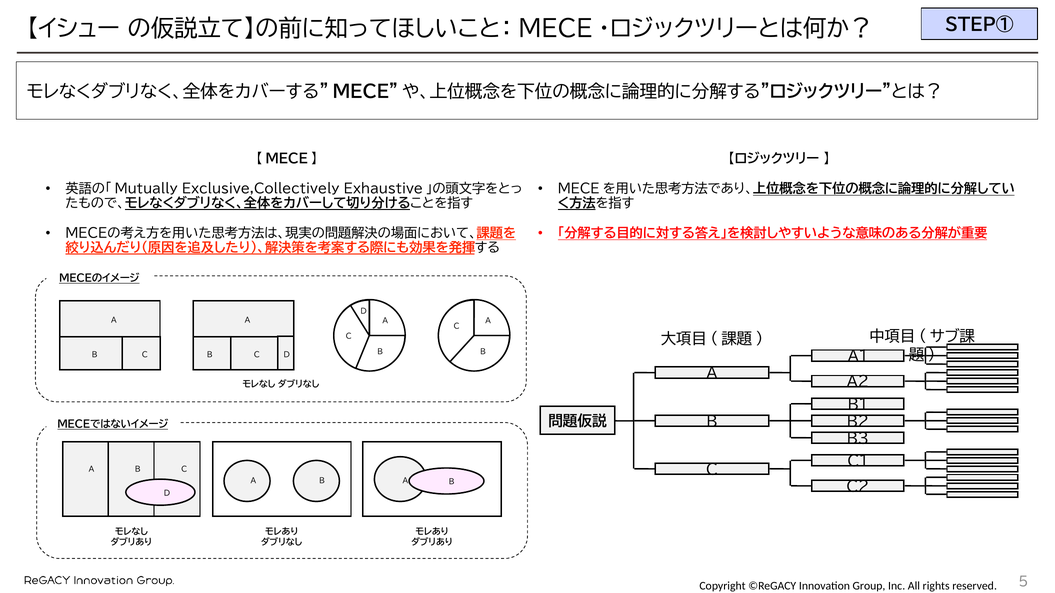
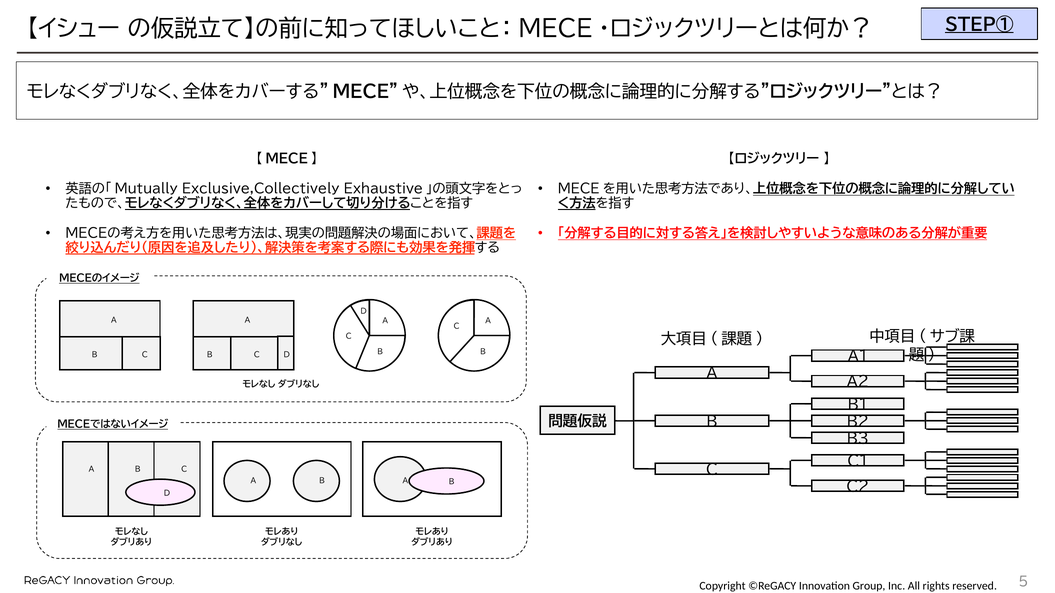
STEP① underline: none -> present (979, 25)
